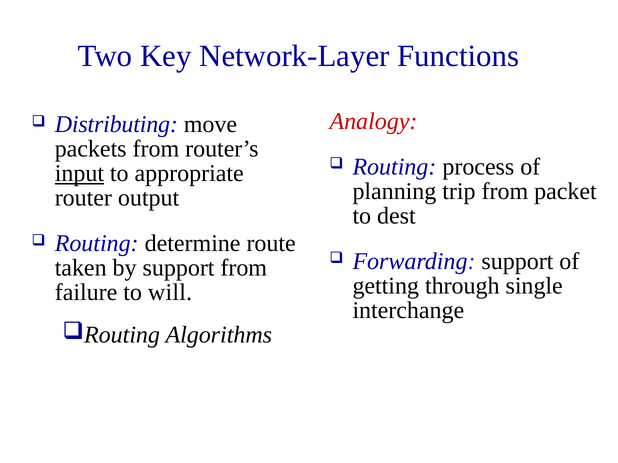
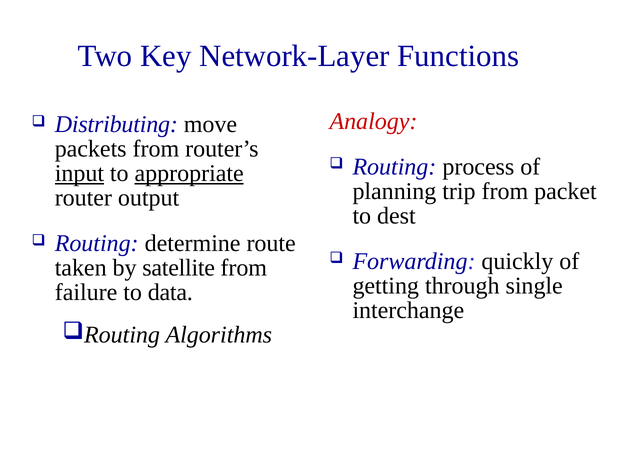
appropriate underline: none -> present (189, 174)
Forwarding support: support -> quickly (517, 262)
by support: support -> satellite (179, 268)
will: will -> data (170, 293)
